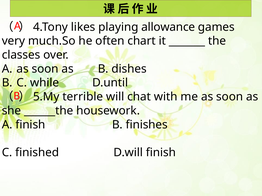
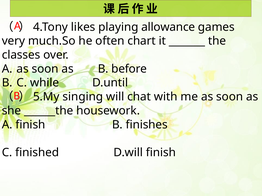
dishes: dishes -> before (129, 69)
terrible: terrible -> singing (83, 97)
